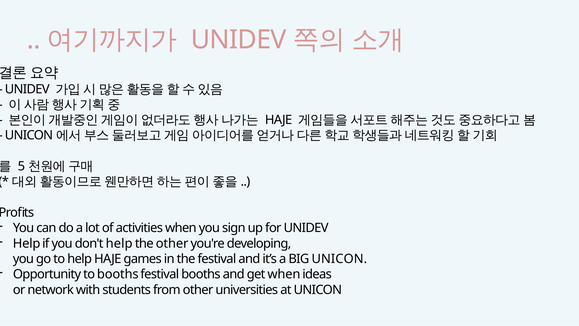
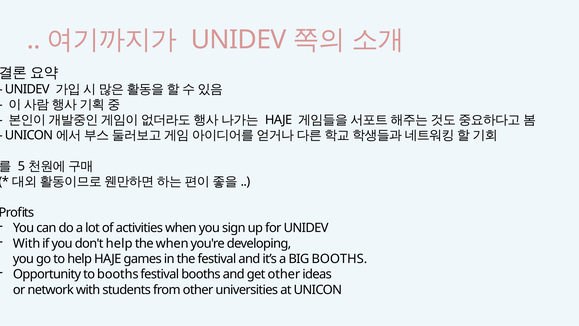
Help: Help -> With (27, 244)
the other: other -> when (172, 244)
BIG UNICON: UNICON -> BOOTHS (339, 259)
get when: when -> other (284, 274)
